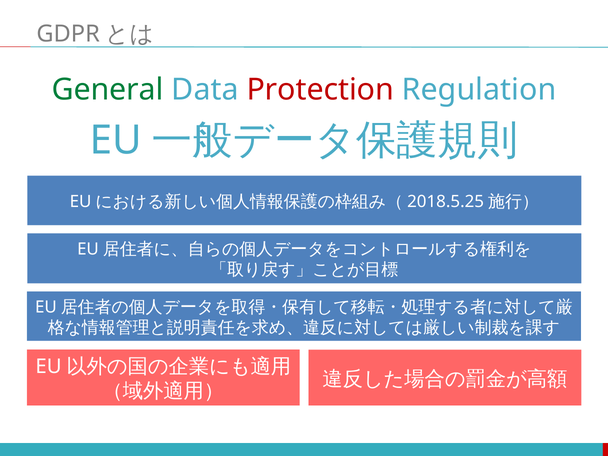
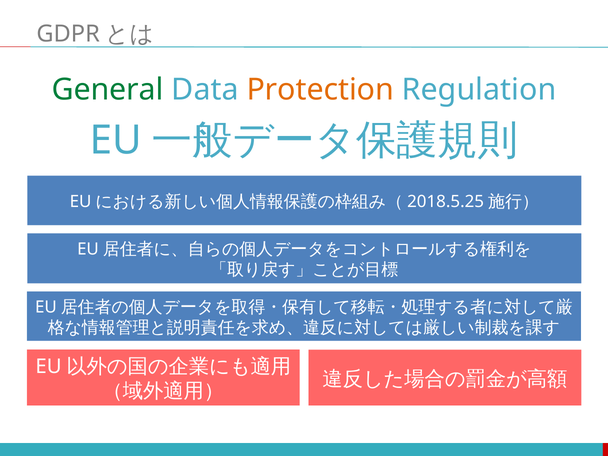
Protection colour: red -> orange (320, 90)
